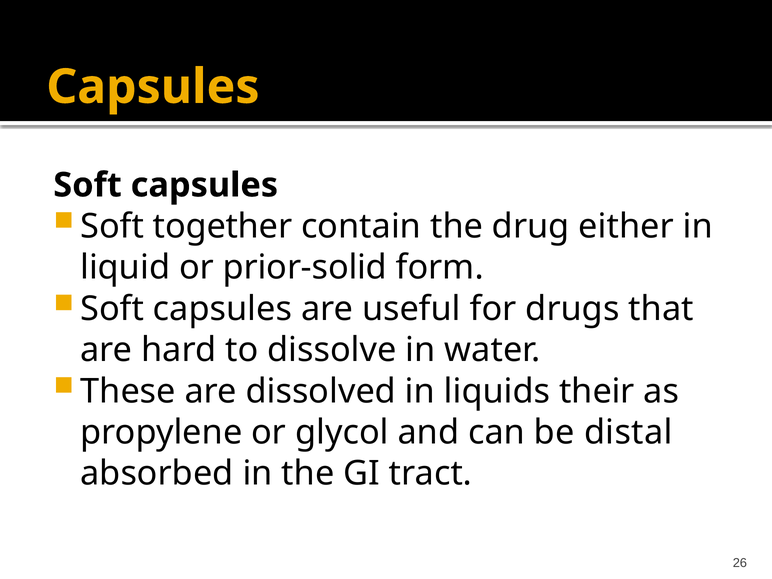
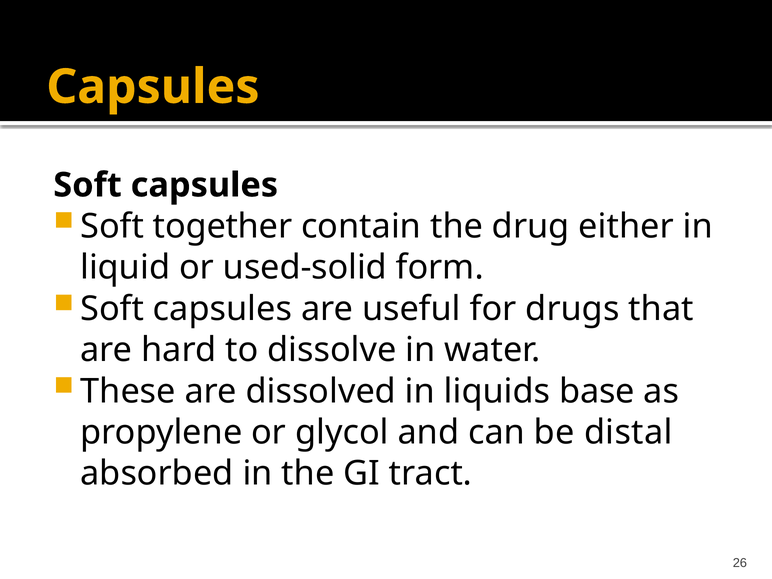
prior-solid: prior-solid -> used-solid (305, 268)
their: their -> base (597, 391)
